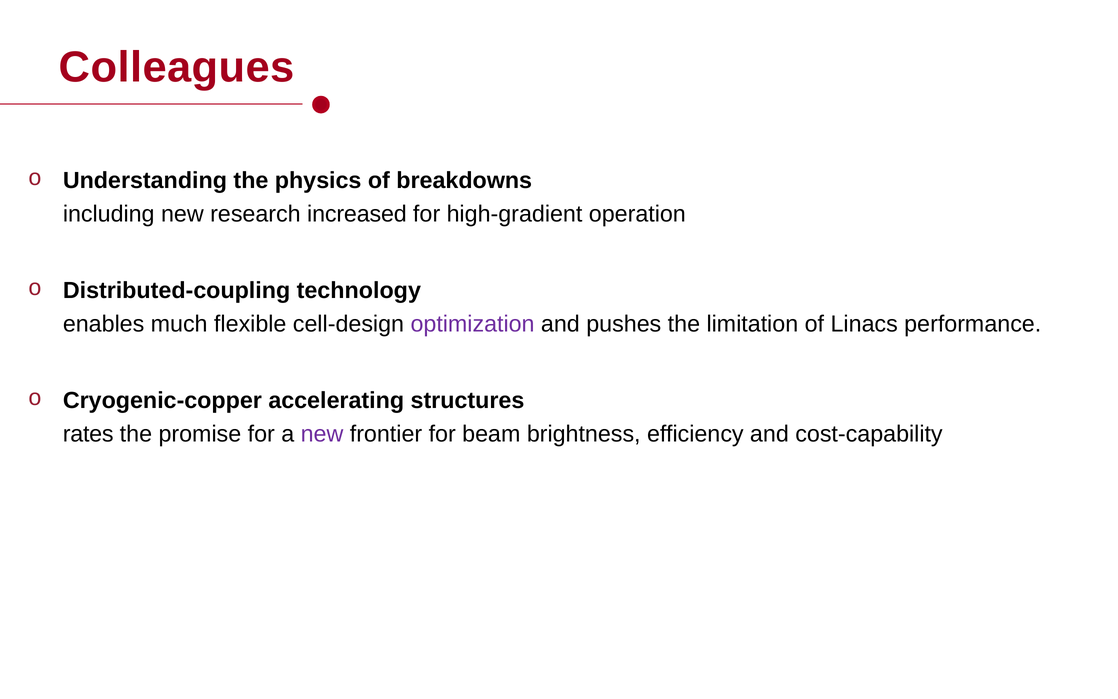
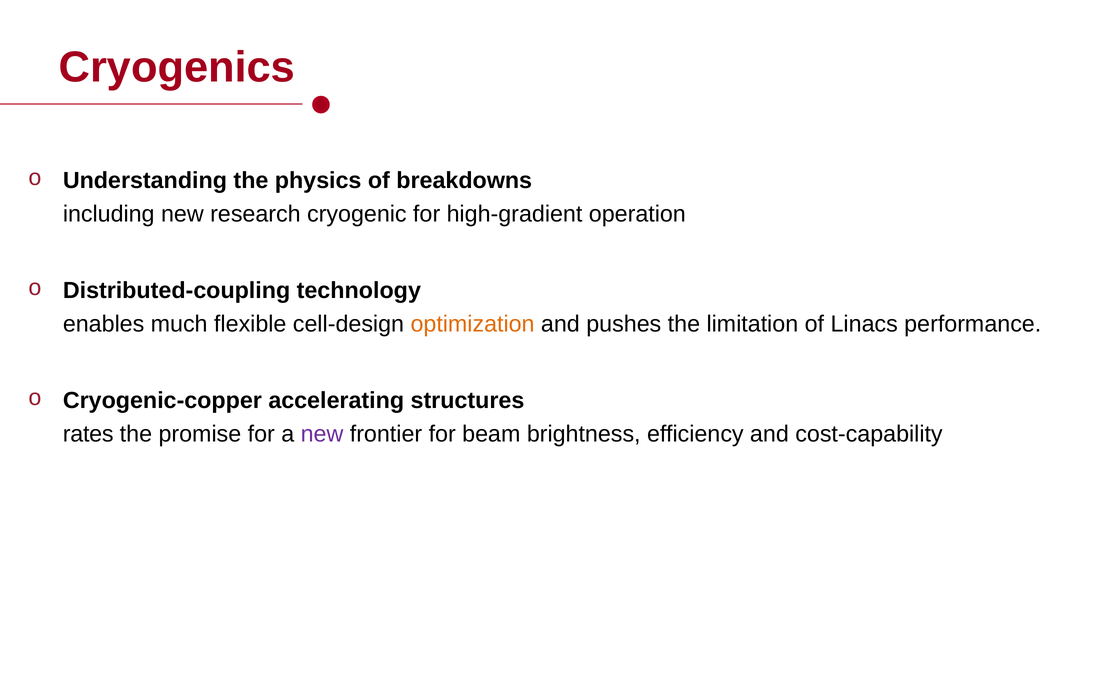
Colleagues: Colleagues -> Cryogenics (177, 67)
increased: increased -> cryogenic (357, 214)
optimization colour: purple -> orange (473, 324)
